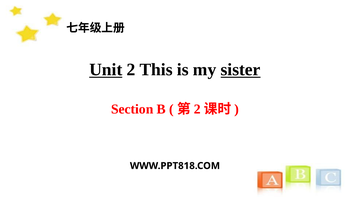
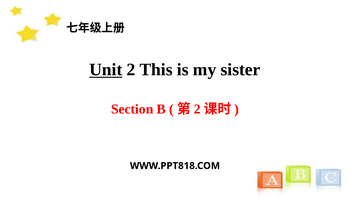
sister underline: present -> none (241, 70)
